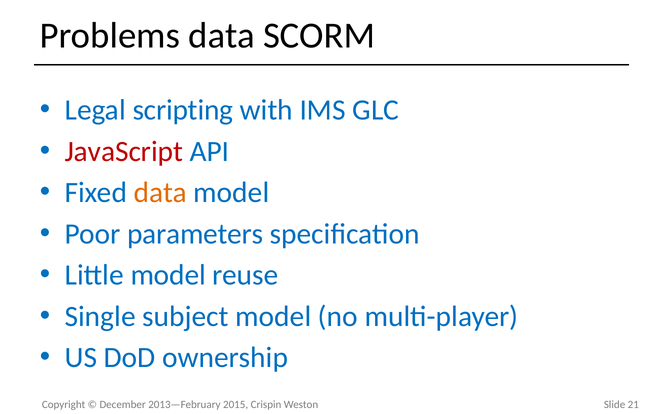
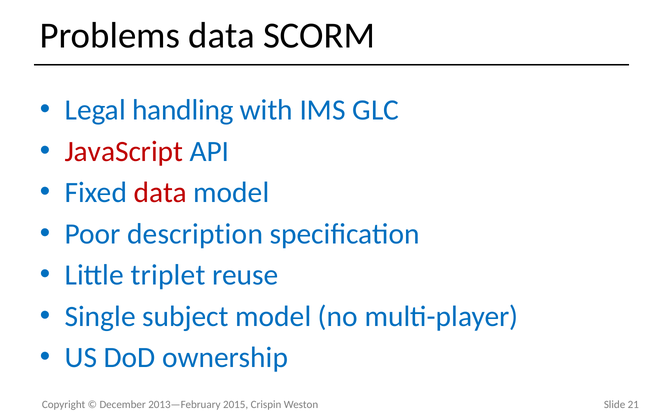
scripting: scripting -> handling (183, 110)
data colour: orange -> red (160, 193)
parameters: parameters -> description (195, 234)
Little model: model -> triplet (168, 275)
